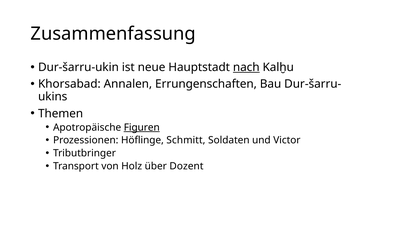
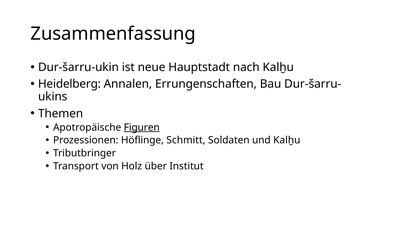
nach underline: present -> none (246, 67)
Khorsabad: Khorsabad -> Heidelberg (69, 84)
und Victor: Victor -> Kalḫu (287, 140)
Dozent: Dozent -> Institut (187, 166)
